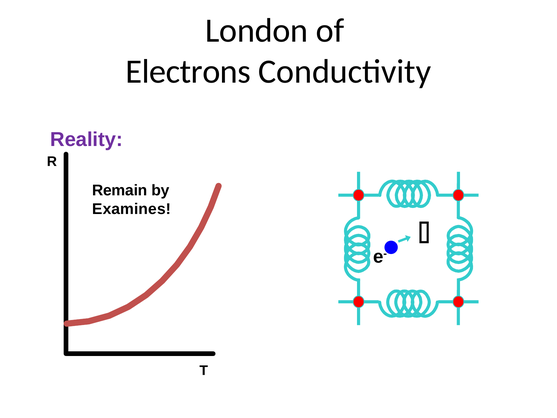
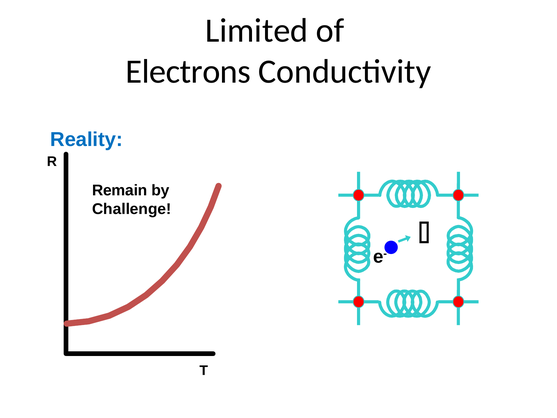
London: London -> Limited (257, 31)
Reality colour: purple -> blue (86, 140)
Examines: Examines -> Challenge (132, 209)
